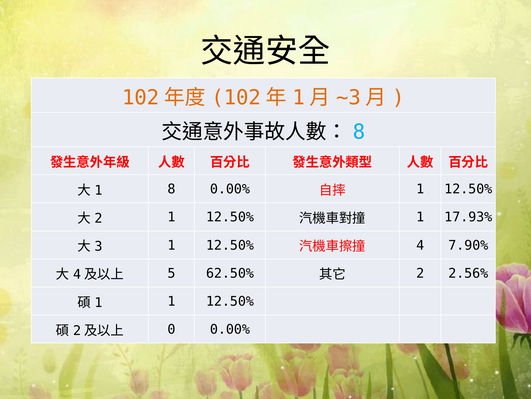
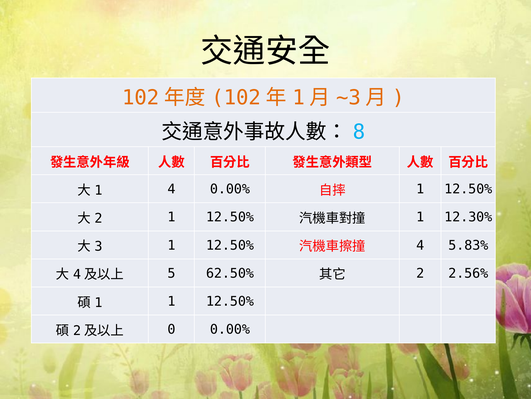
1 8: 8 -> 4 (171, 189)
17.93%: 17.93% -> 12.30% (468, 217)
7.90%: 7.90% -> 5.83% (468, 245)
